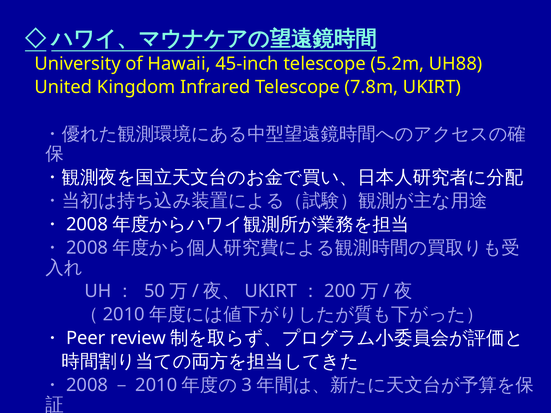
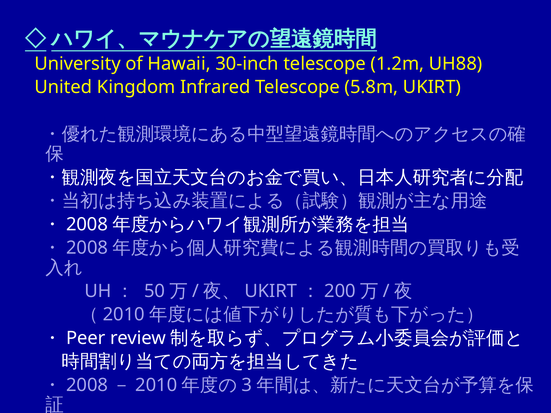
45-inch: 45-inch -> 30-inch (247, 64)
5.2m: 5.2m -> 1.2m (397, 64)
7.8m: 7.8m -> 5.8m (371, 87)
